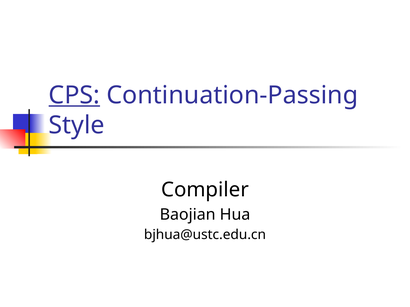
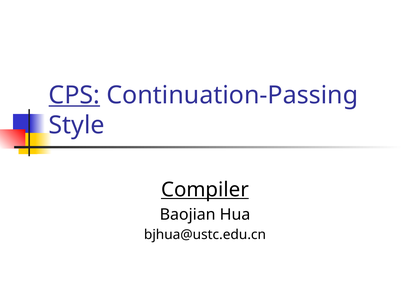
Compiler underline: none -> present (205, 190)
